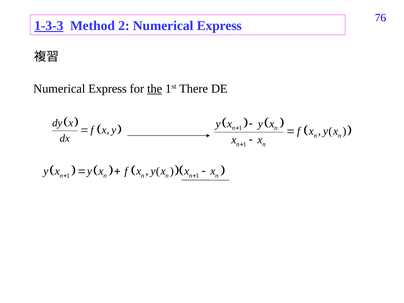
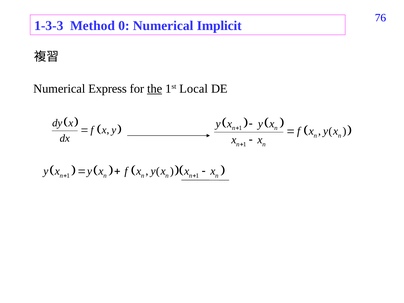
1-3-3 underline: present -> none (49, 26)
2: 2 -> 0 (124, 26)
Express: Express -> Implicit (219, 26)
There: There -> Local (194, 89)
